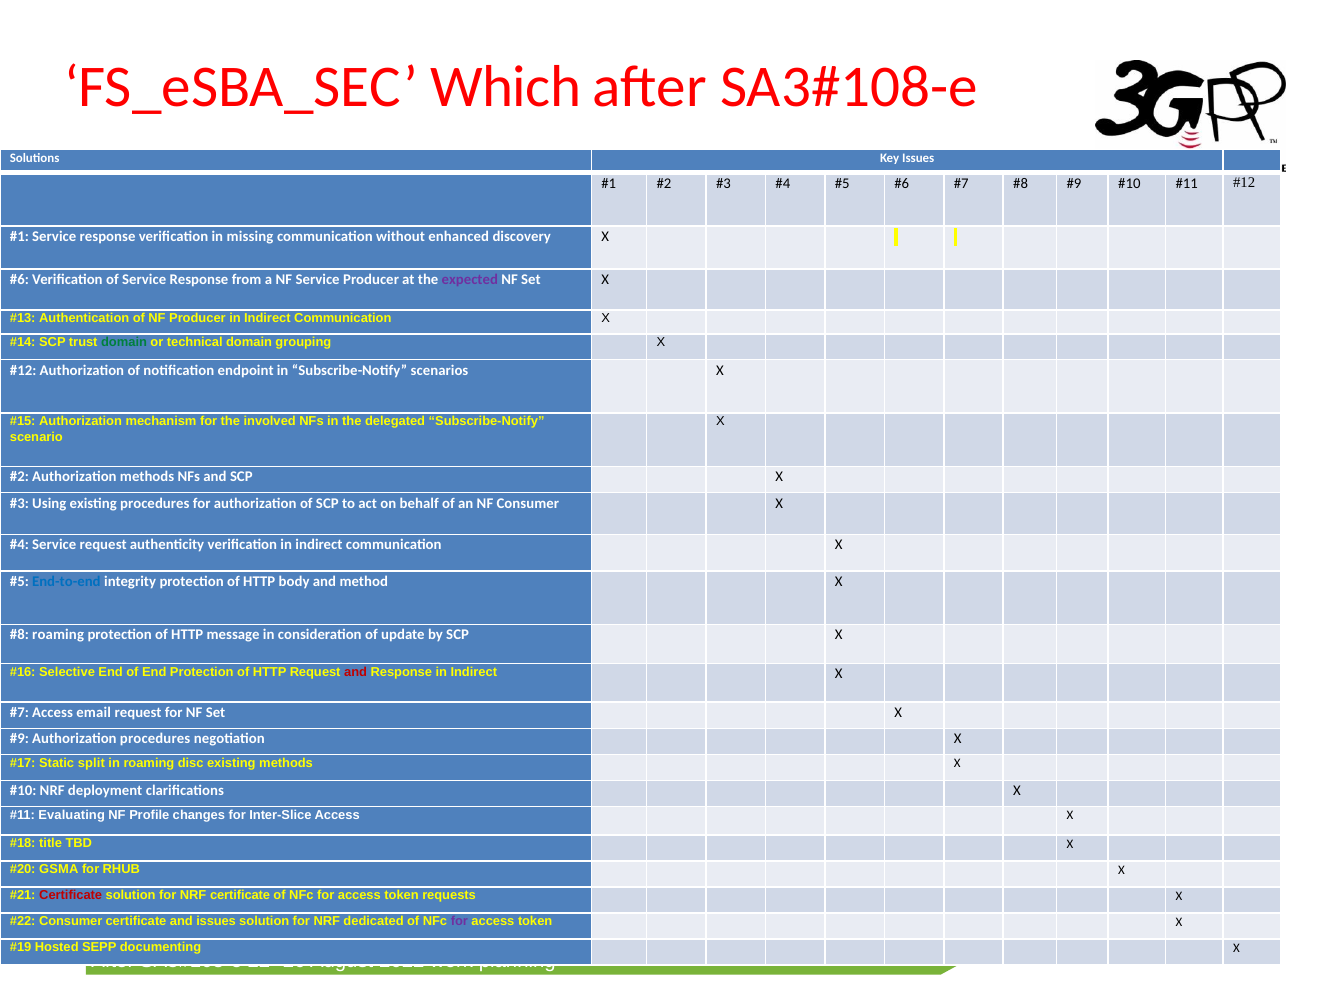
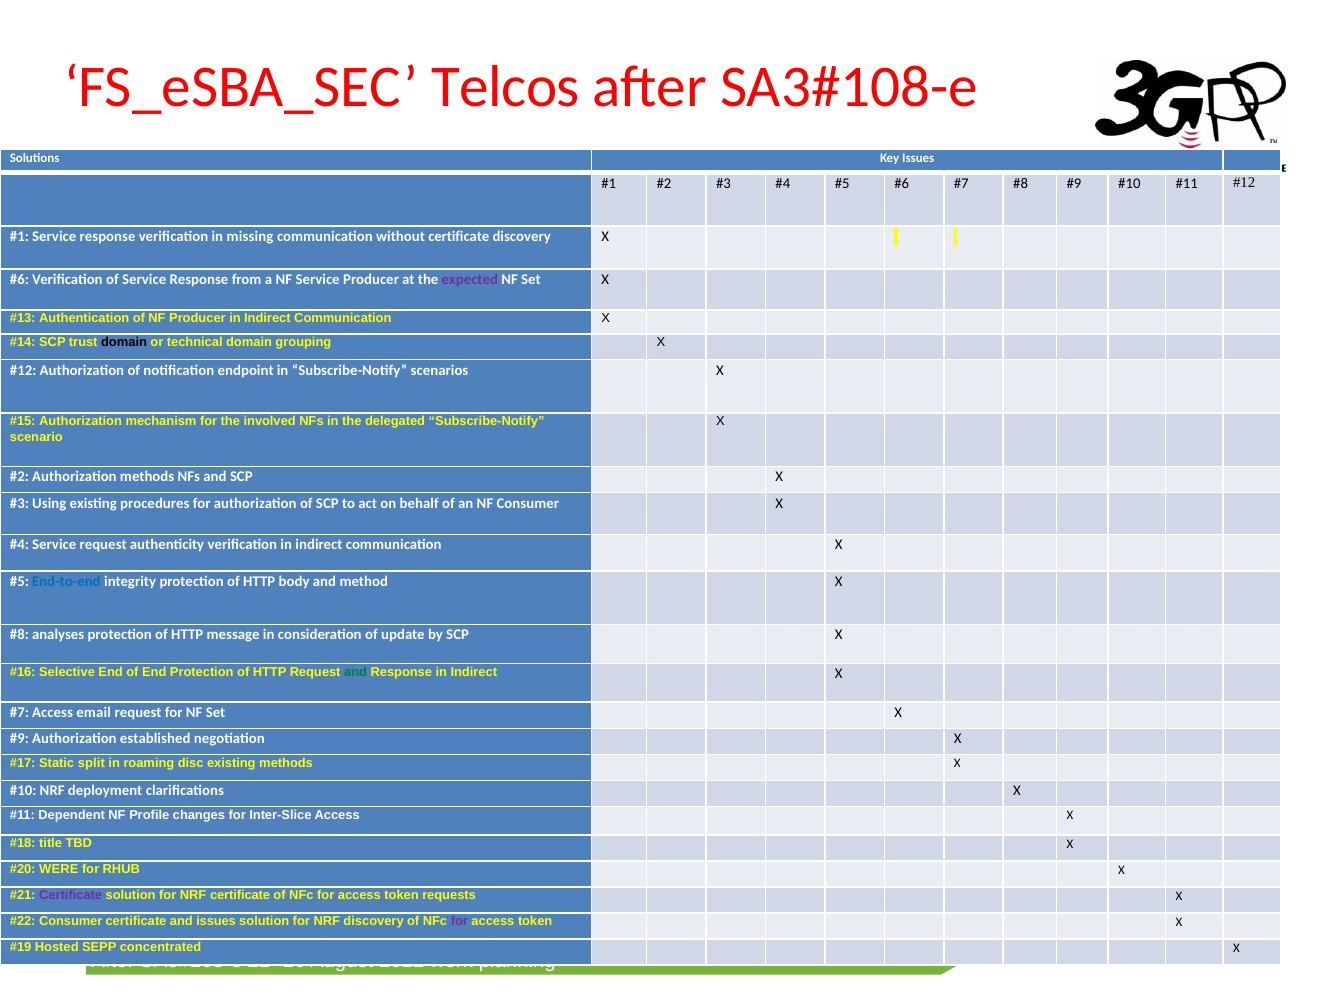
Which: Which -> Telcos (506, 87)
without enhanced: enhanced -> certificate (459, 237)
domain colour: green -> black (124, 342)
roaming: roaming -> analyses (58, 635)
and colour: red -> green (356, 672)
Authorization procedures: procedures -> established (155, 739)
Evaluating: Evaluating -> Dependent (72, 815)
GSMA: GSMA -> WERE (59, 870)
Certificate colour: red -> purple (71, 896)
NRF dedicated: dedicated -> discovery (374, 922)
documenting: documenting -> concentrated (161, 948)
